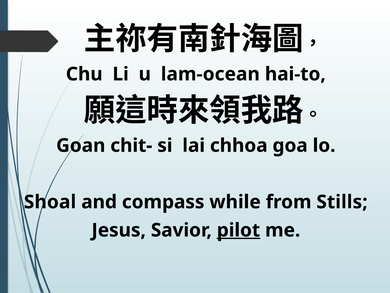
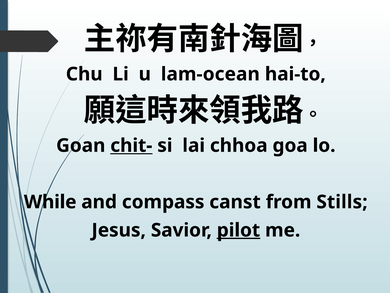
chit- underline: none -> present (131, 145)
Shoal: Shoal -> While (50, 202)
while: while -> canst (235, 202)
